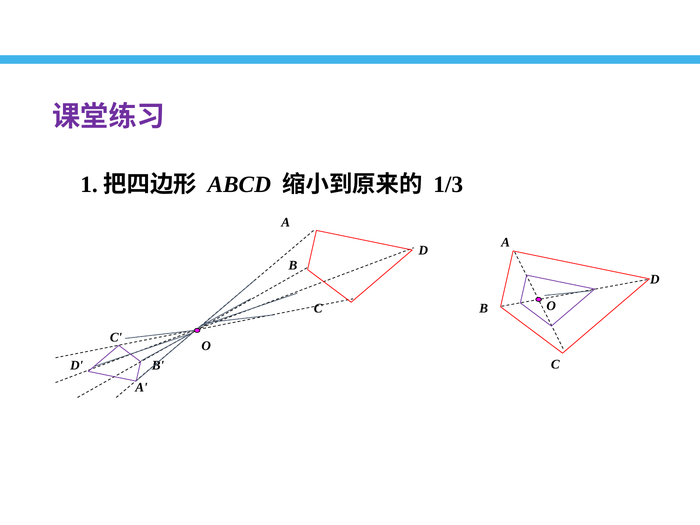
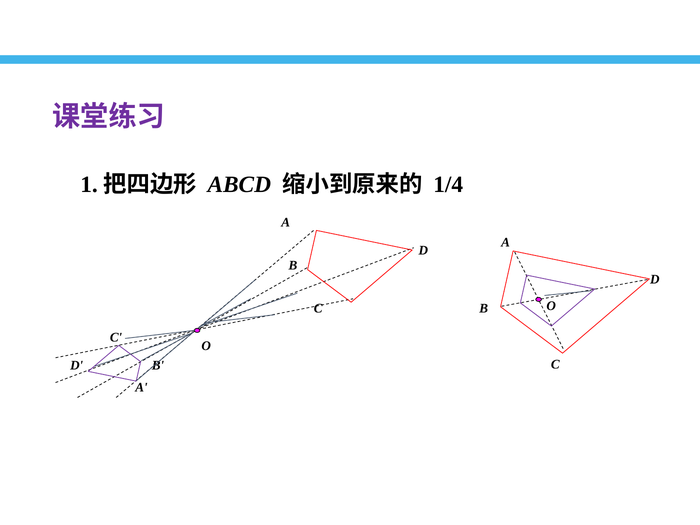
1/3: 1/3 -> 1/4 (448, 185)
